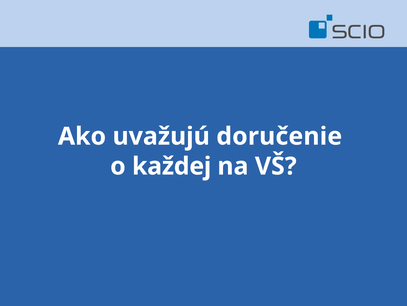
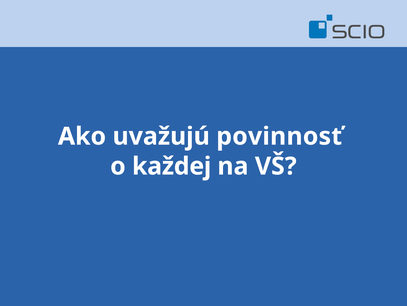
doručenie: doručenie -> povinnosť (279, 136)
